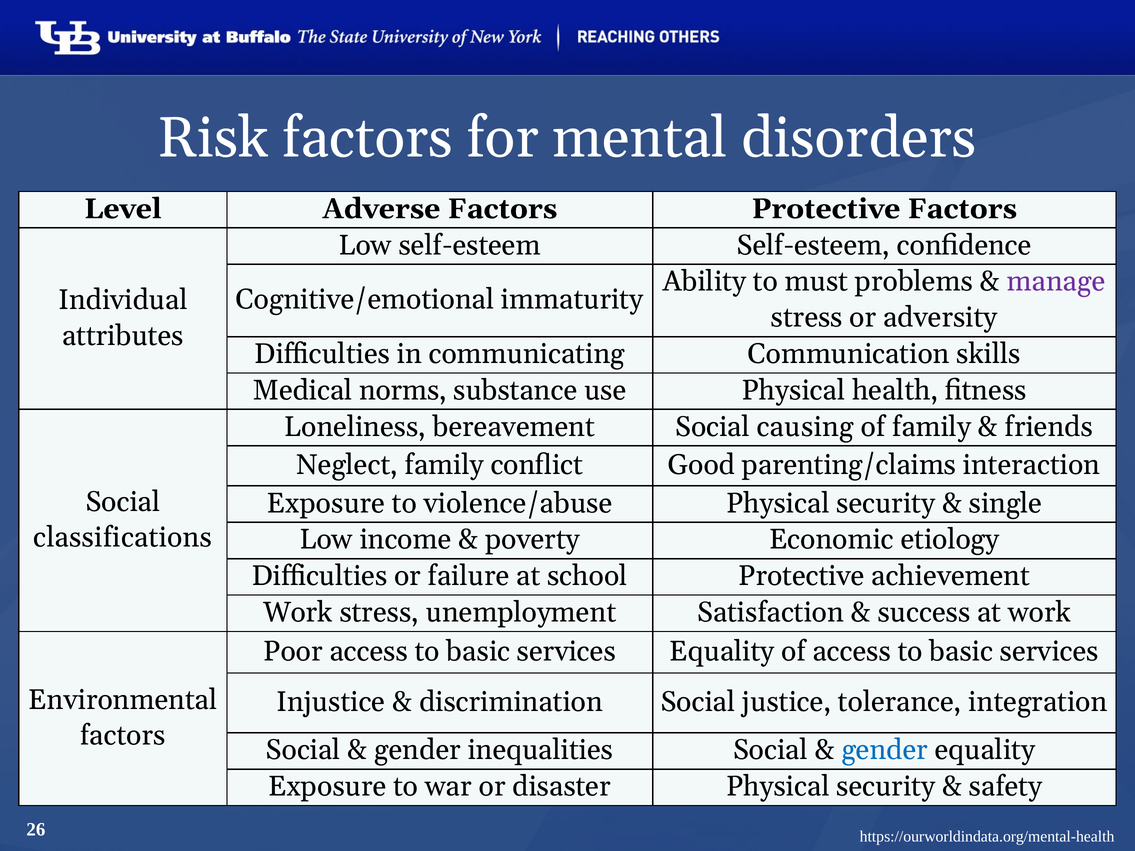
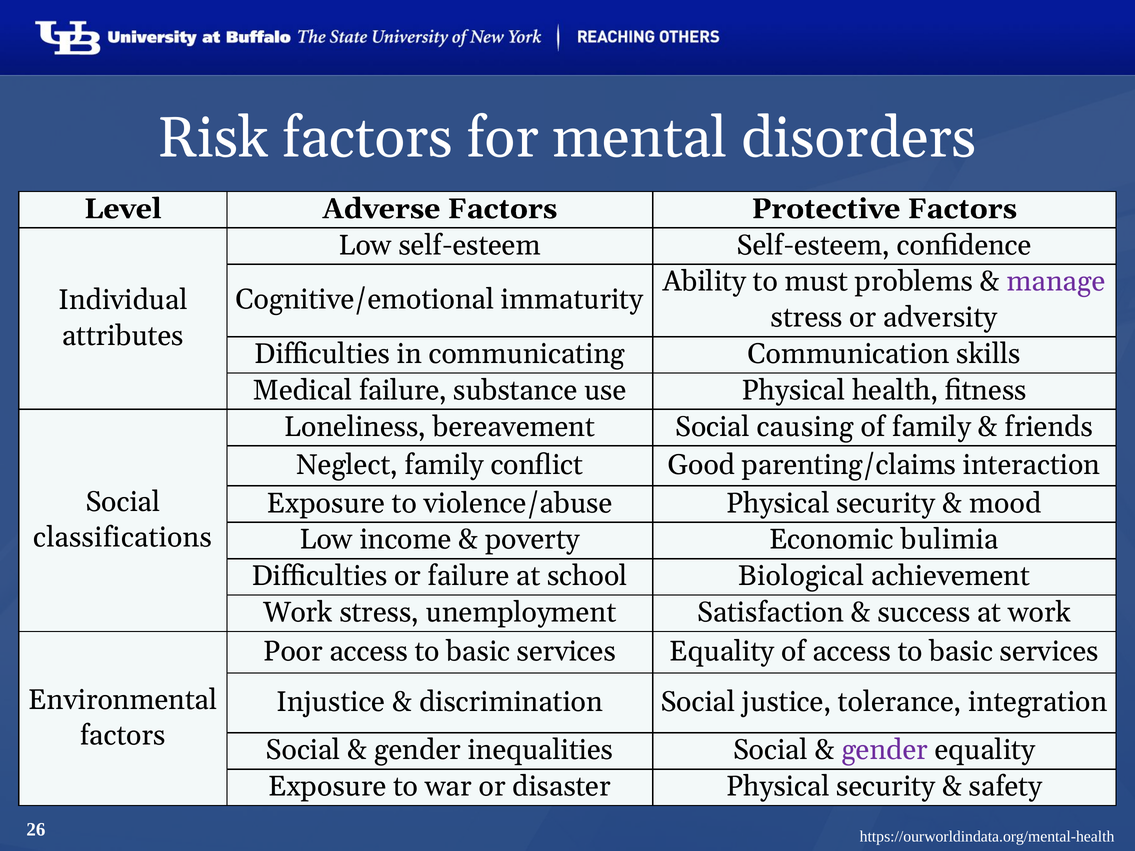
Medical norms: norms -> failure (403, 390)
single: single -> mood (1005, 503)
etiology: etiology -> bulimia (950, 540)
school Protective: Protective -> Biological (801, 576)
gender colour: blue -> purple (885, 750)
